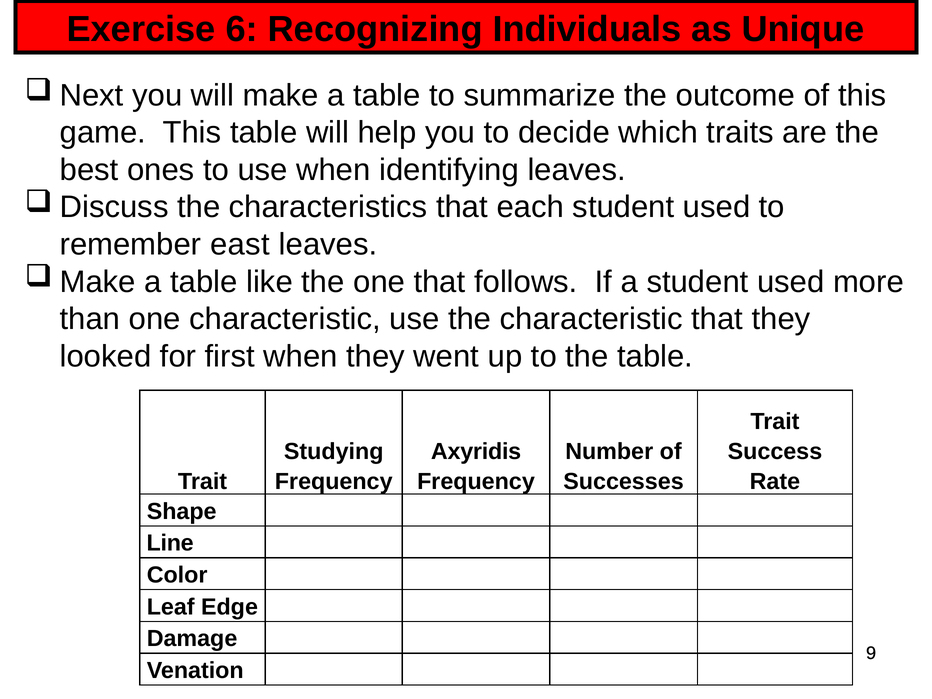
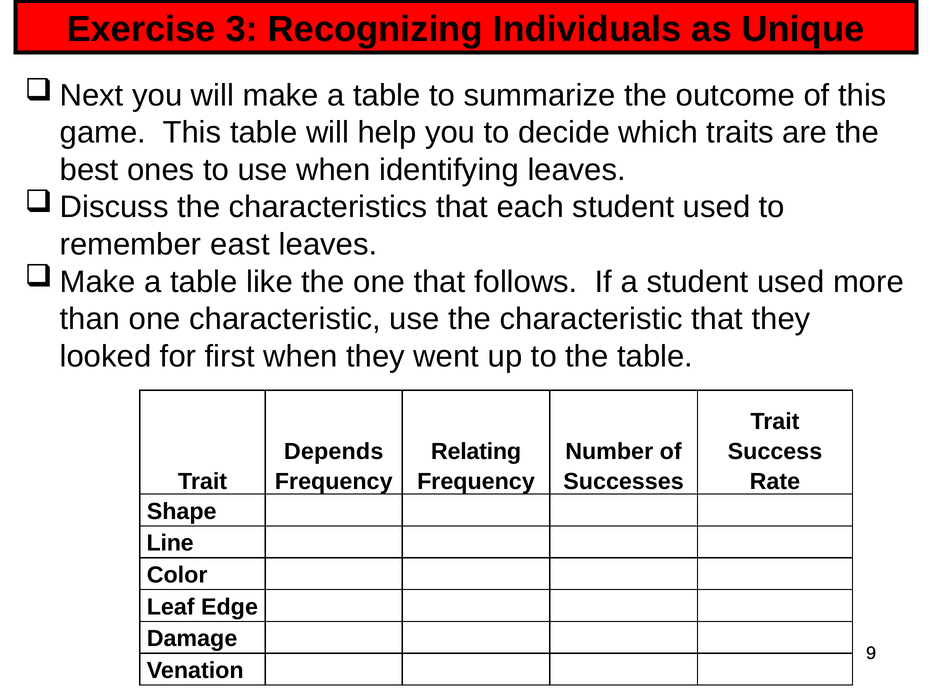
6: 6 -> 3 (242, 29)
Studying: Studying -> Depends (334, 452)
Axyridis: Axyridis -> Relating (476, 452)
